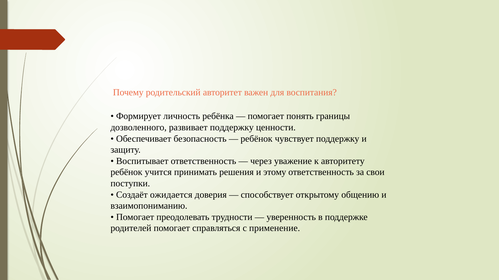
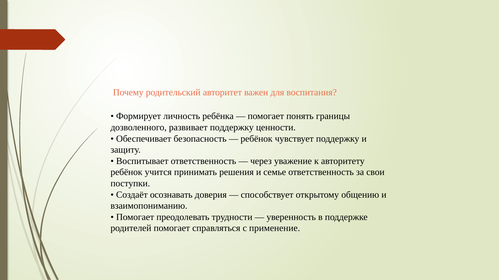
этому: этому -> семье (275, 173)
ожидается: ожидается -> осознавать (171, 195)
